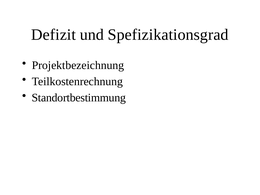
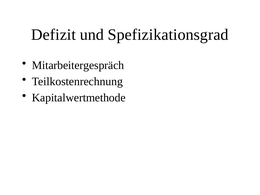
Projektbezeichnung: Projektbezeichnung -> Mitarbeitergespräch (78, 65)
Standortbestimmung: Standortbestimmung -> Kapitalwertmethode (79, 98)
